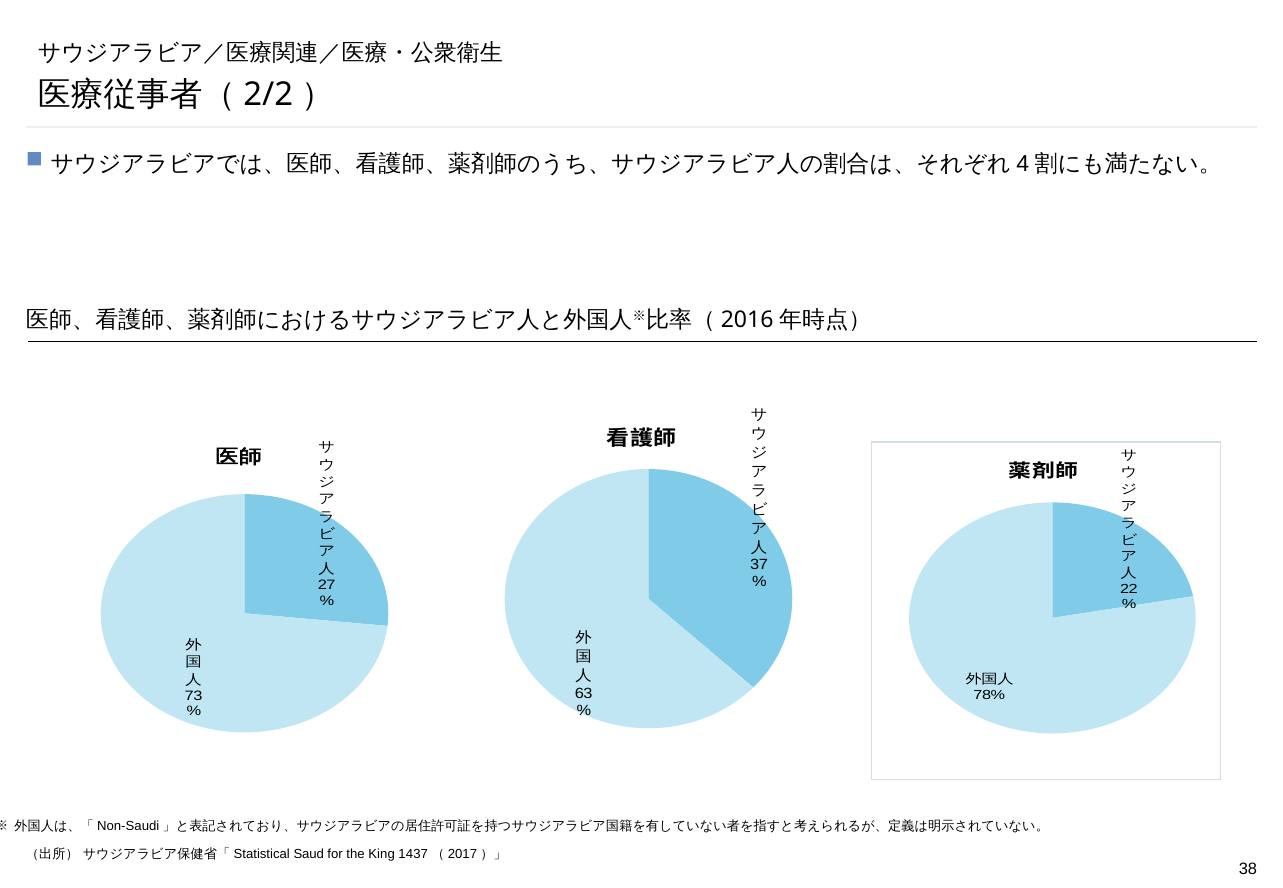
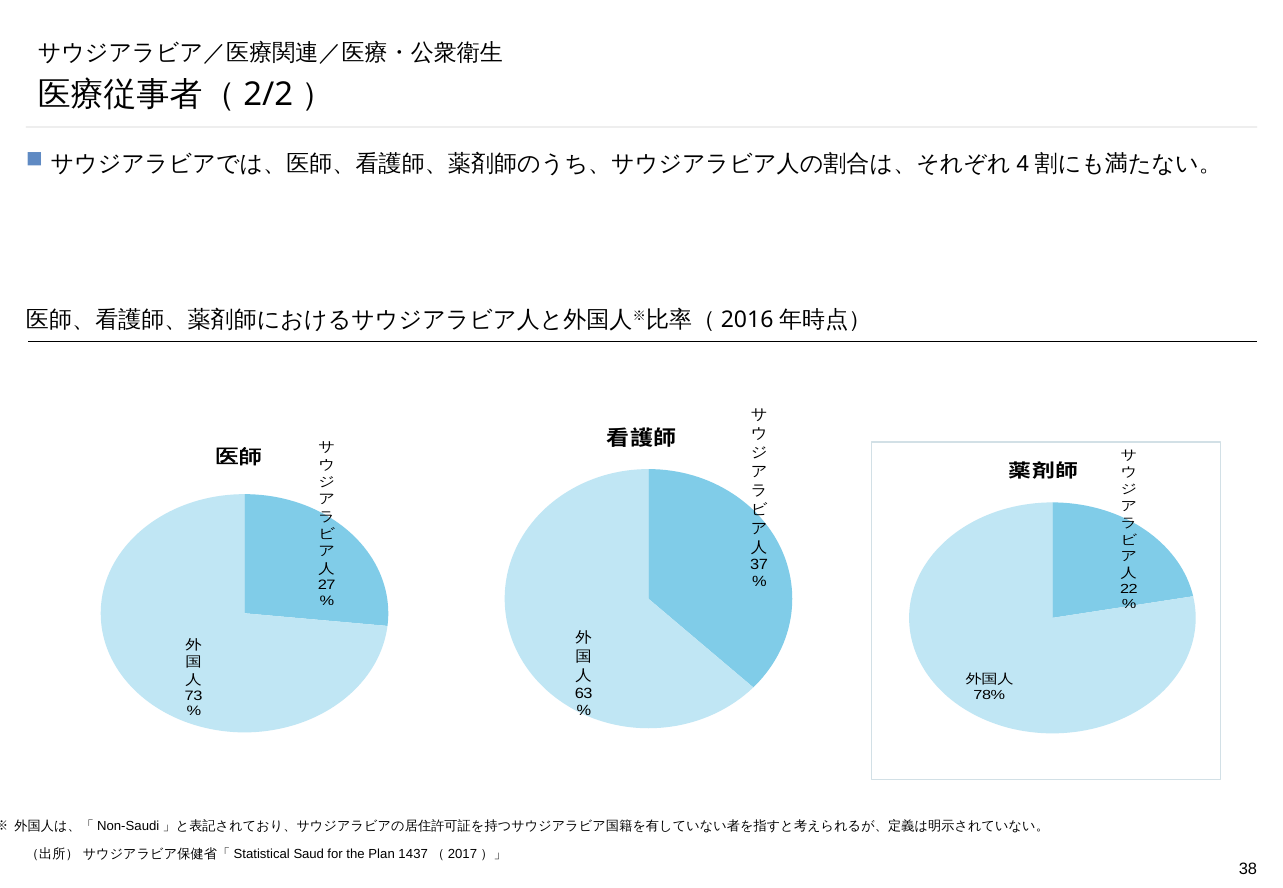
King: King -> Plan (382, 854)
